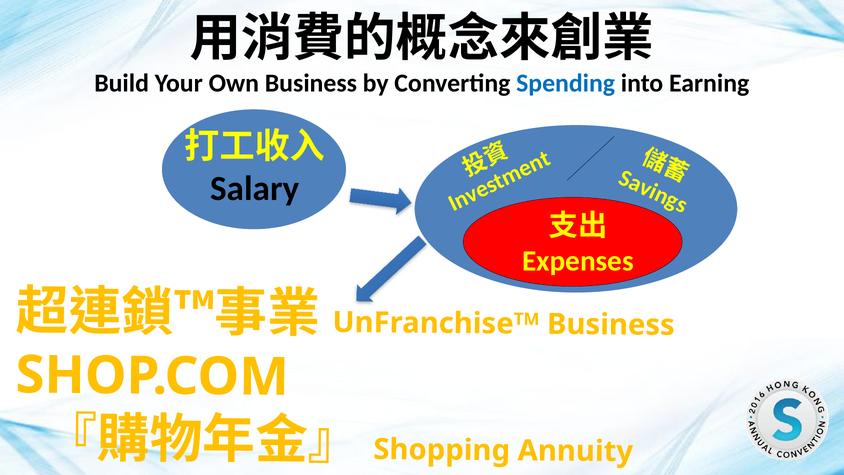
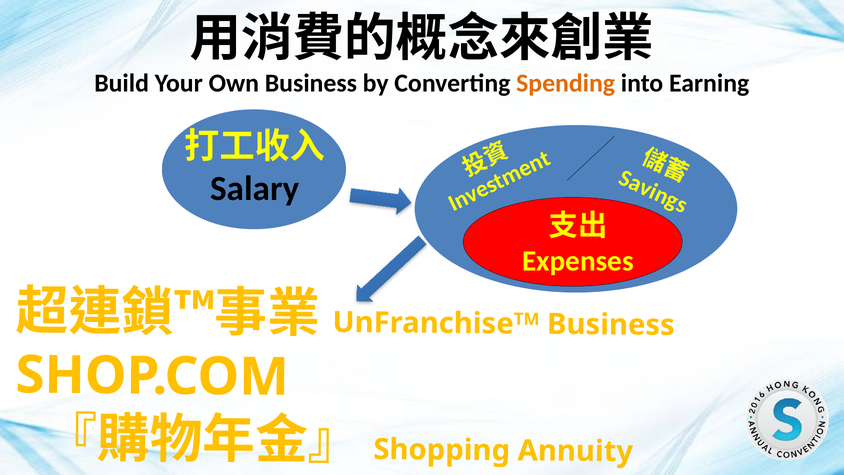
Spending colour: blue -> orange (566, 83)
